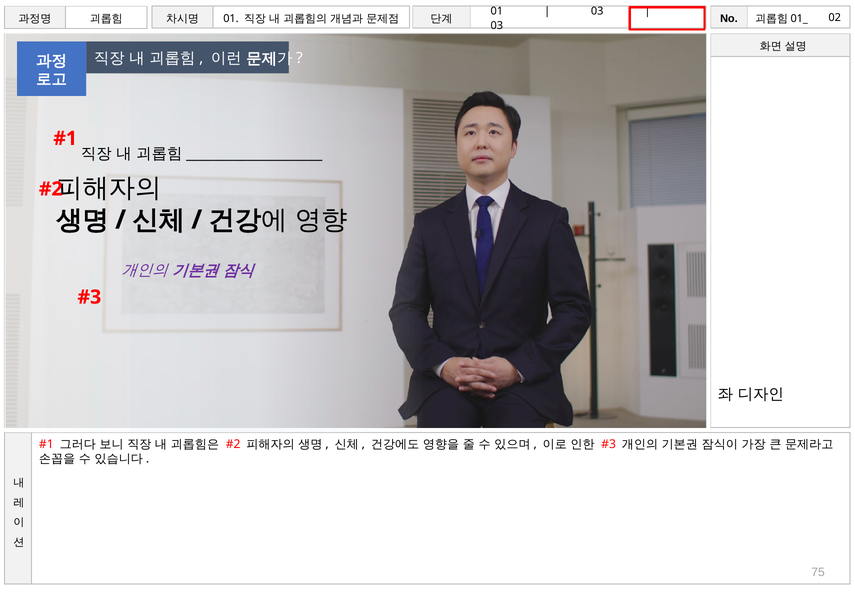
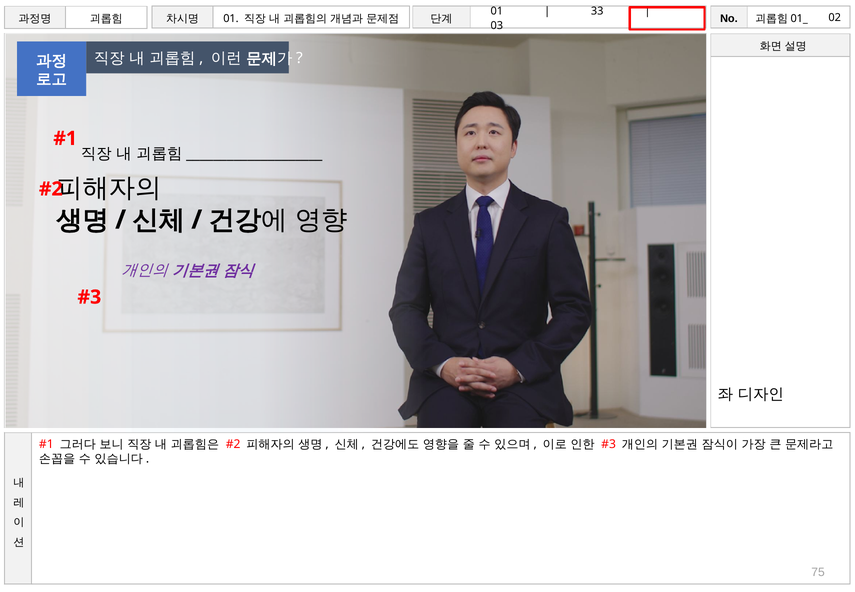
03: 03 -> 33 (597, 11)
